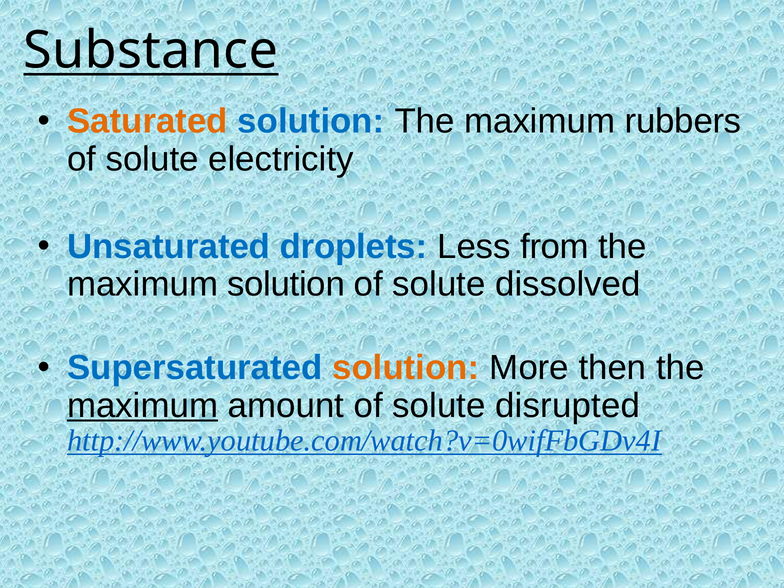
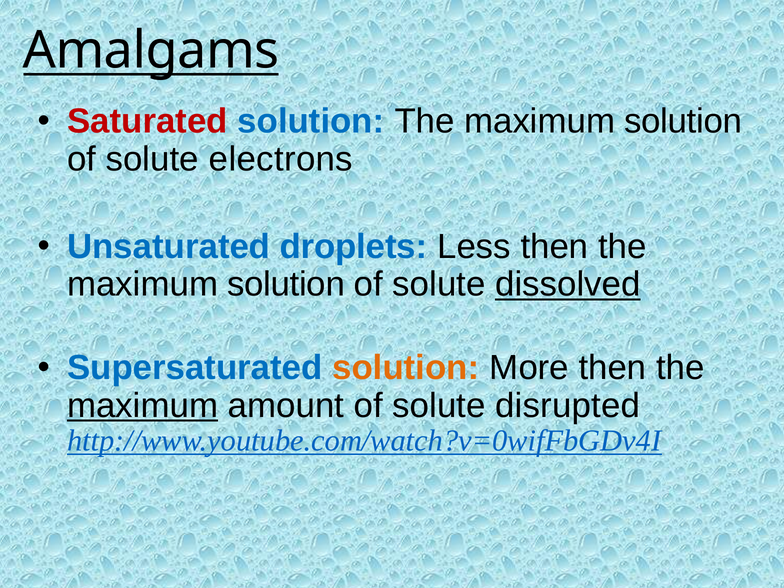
Substance: Substance -> Amalgams (151, 50)
Saturated colour: orange -> red (147, 121)
solution The maximum rubbers: rubbers -> solution (683, 121)
electricity: electricity -> electrons (281, 159)
Less from: from -> then (554, 247)
dissolved underline: none -> present (568, 284)
